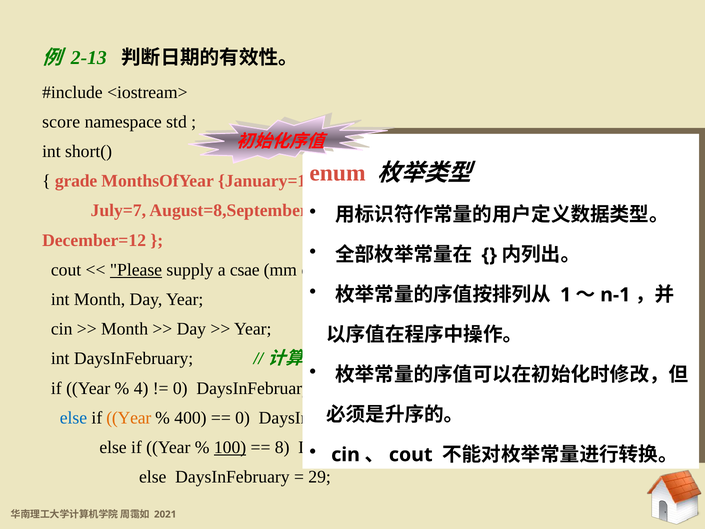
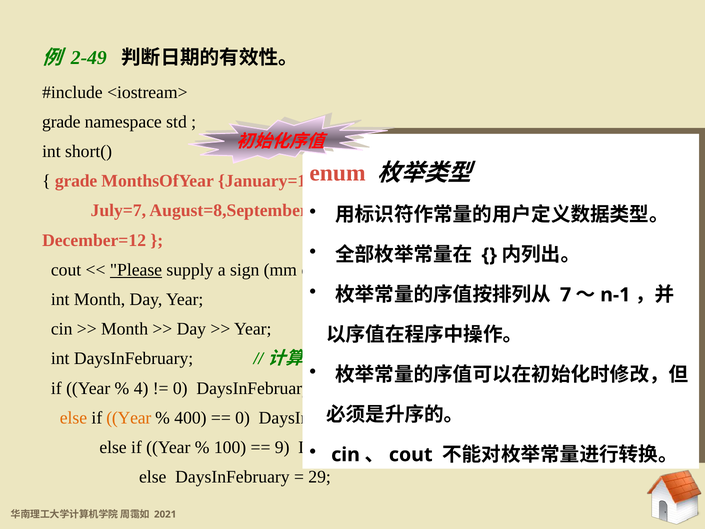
2-13: 2-13 -> 2-49 (89, 58)
score: score -> grade (61, 122)
csae: csae -> sign (245, 270)
1: 1 -> 7 (566, 295)
else colour: blue -> orange (73, 418)
100 underline: present -> none (230, 447)
8: 8 -> 9 (282, 447)
